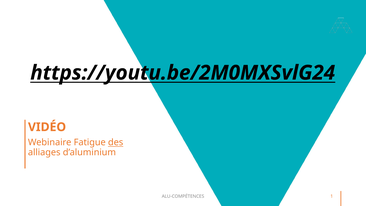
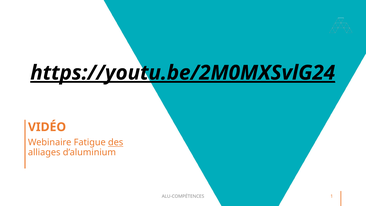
https://youtu.be/2M0MXSvlG24 underline: none -> present (183, 73)
